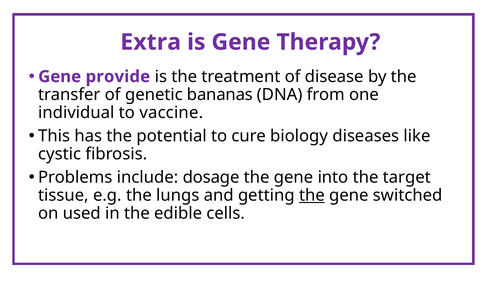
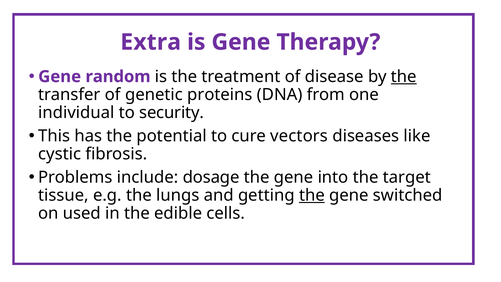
provide: provide -> random (118, 77)
the underline: none -> present (404, 77)
bananas: bananas -> proteins (220, 95)
vaccine: vaccine -> security (172, 113)
biology: biology -> vectors (299, 136)
